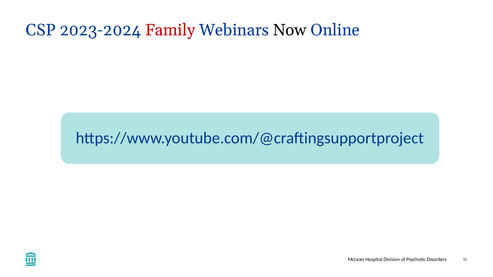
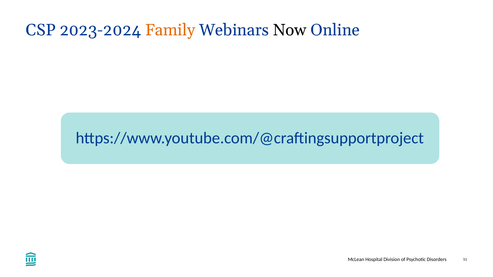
Family colour: red -> orange (170, 30)
